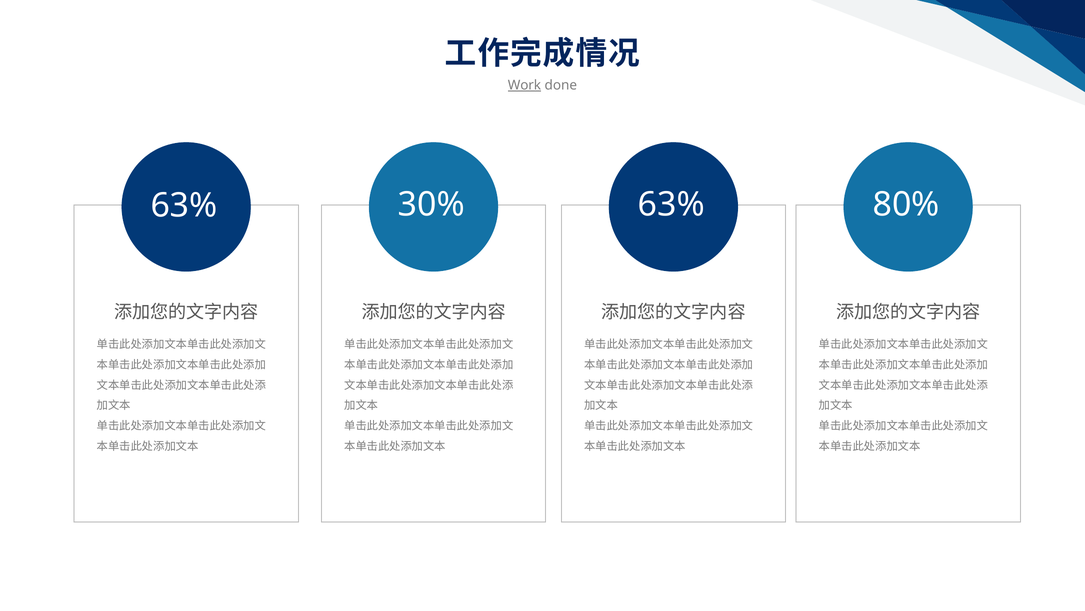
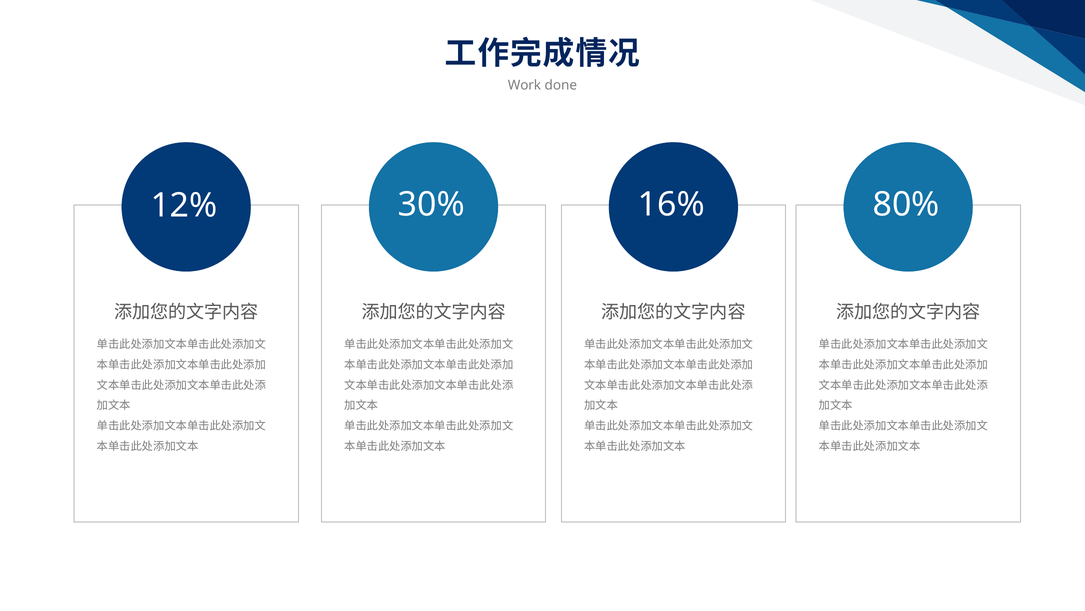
Work underline: present -> none (524, 85)
63%: 63% -> 16% (671, 204)
63%: 63% -> 12% (184, 205)
